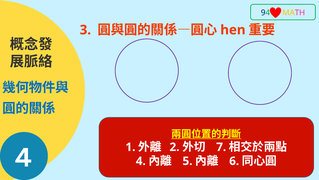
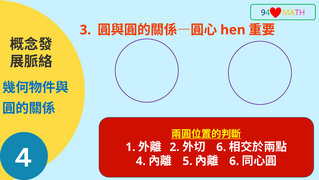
7: 7 -> 6 (221, 147)
